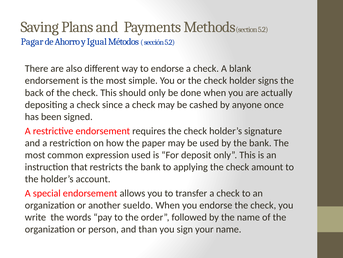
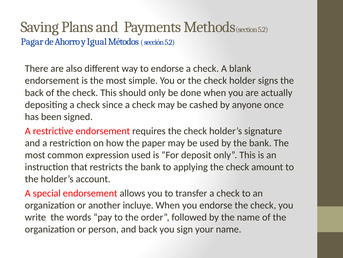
sueldo: sueldo -> incluye (138, 205)
and than: than -> back (148, 229)
